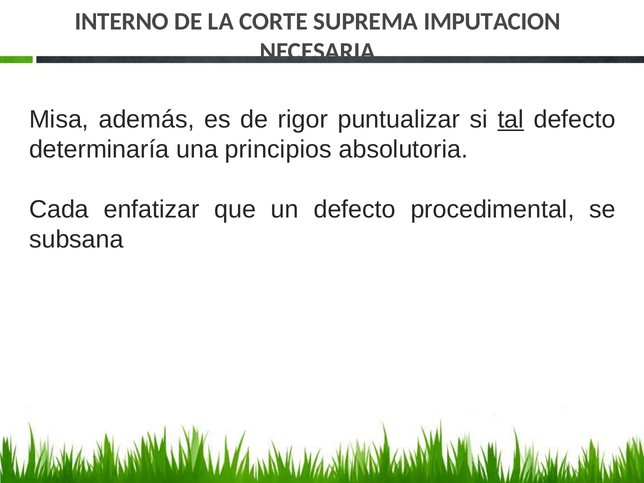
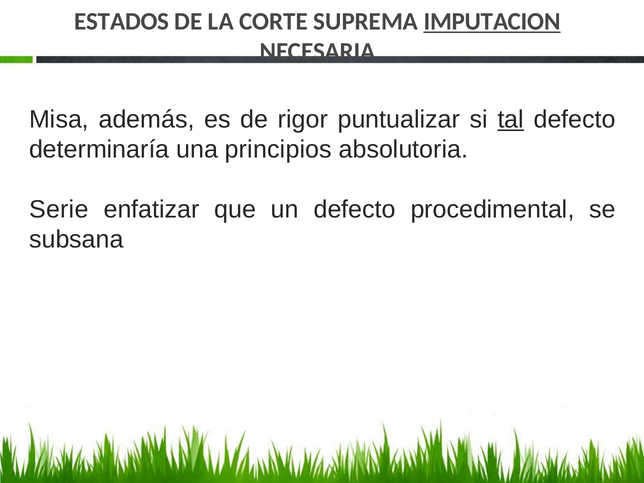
INTERNO: INTERNO -> ESTADOS (122, 21)
IMPUTACION underline: none -> present (492, 21)
Cada: Cada -> Serie (59, 210)
